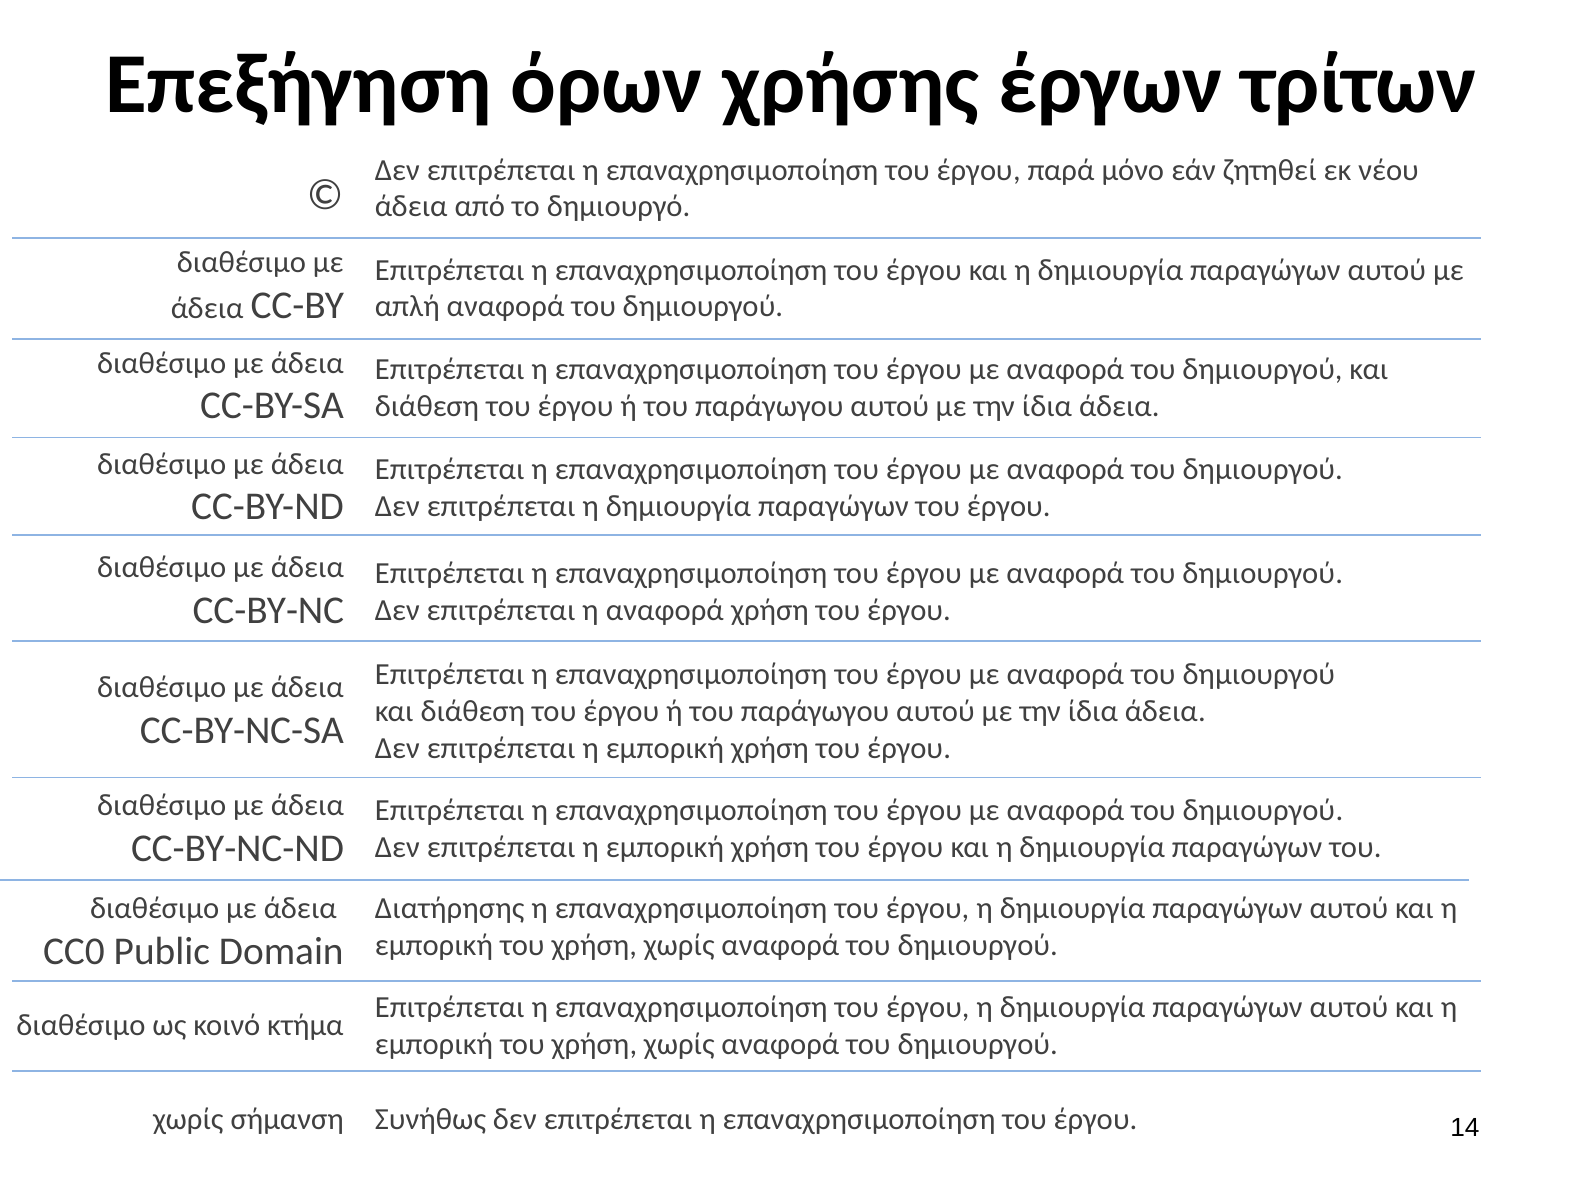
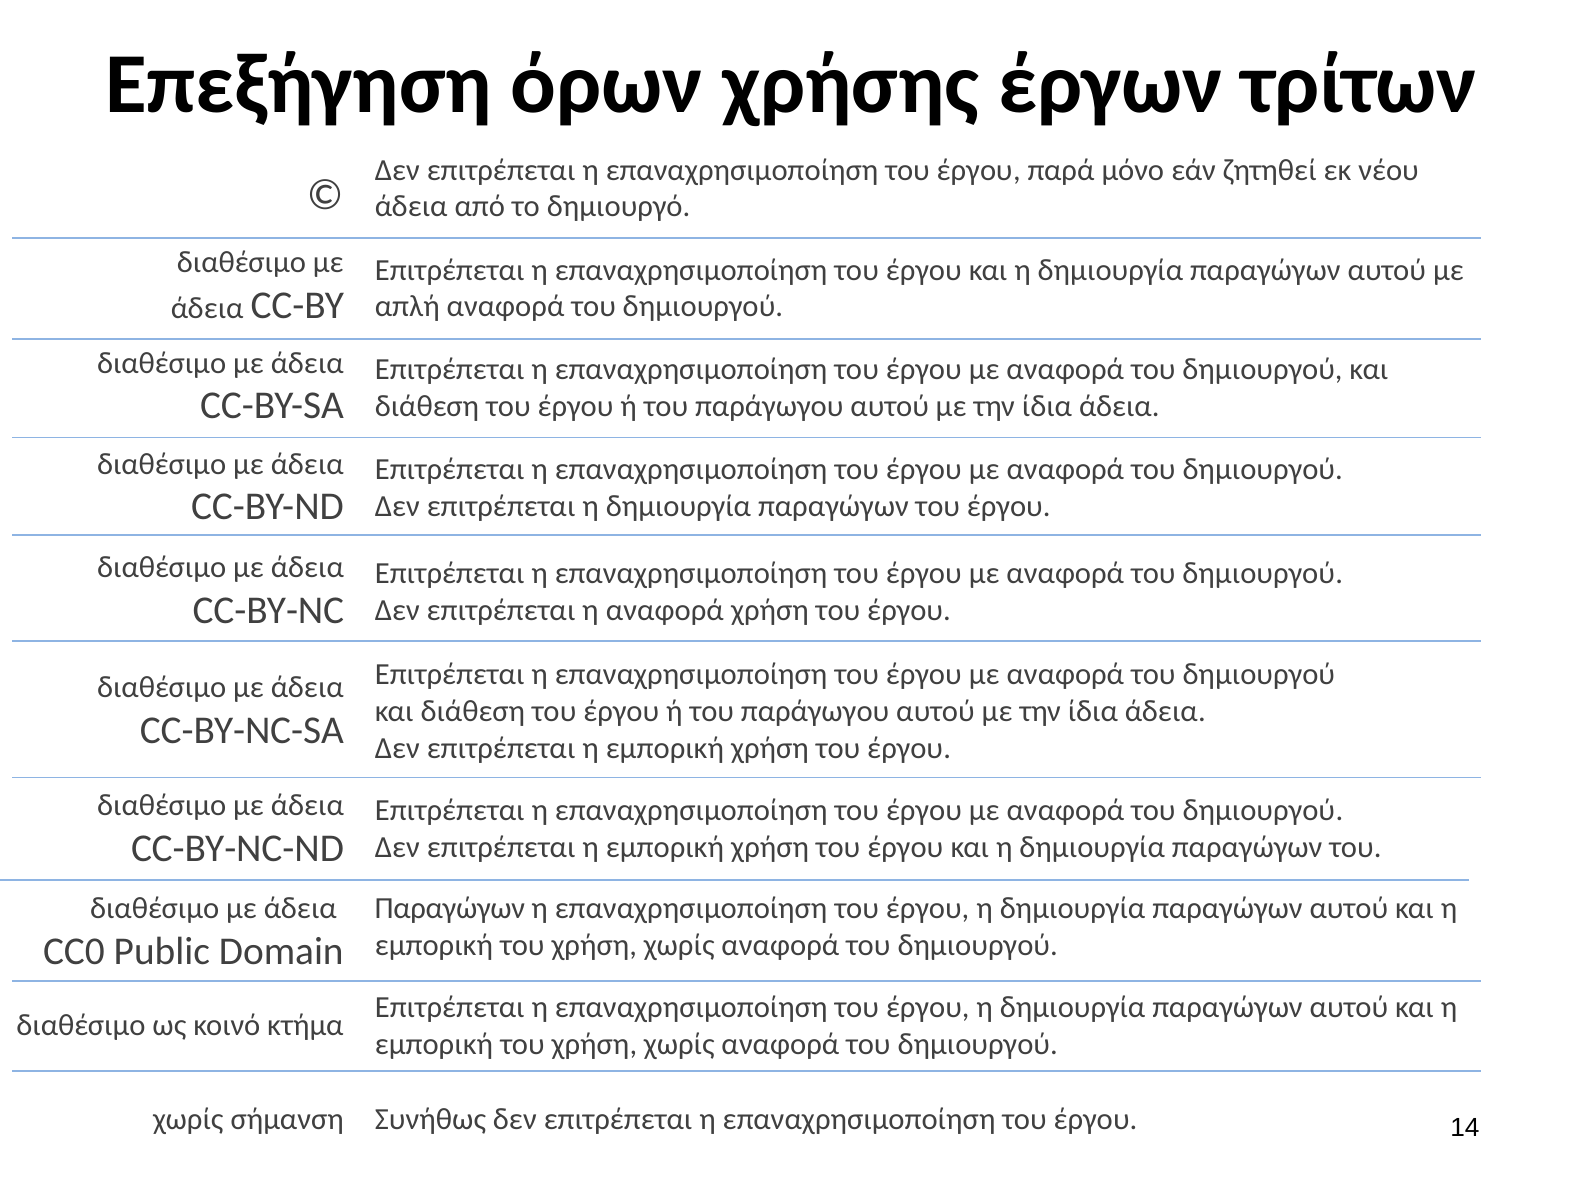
Διατήρησης: Διατήρησης -> Παραγώγων (450, 908)
